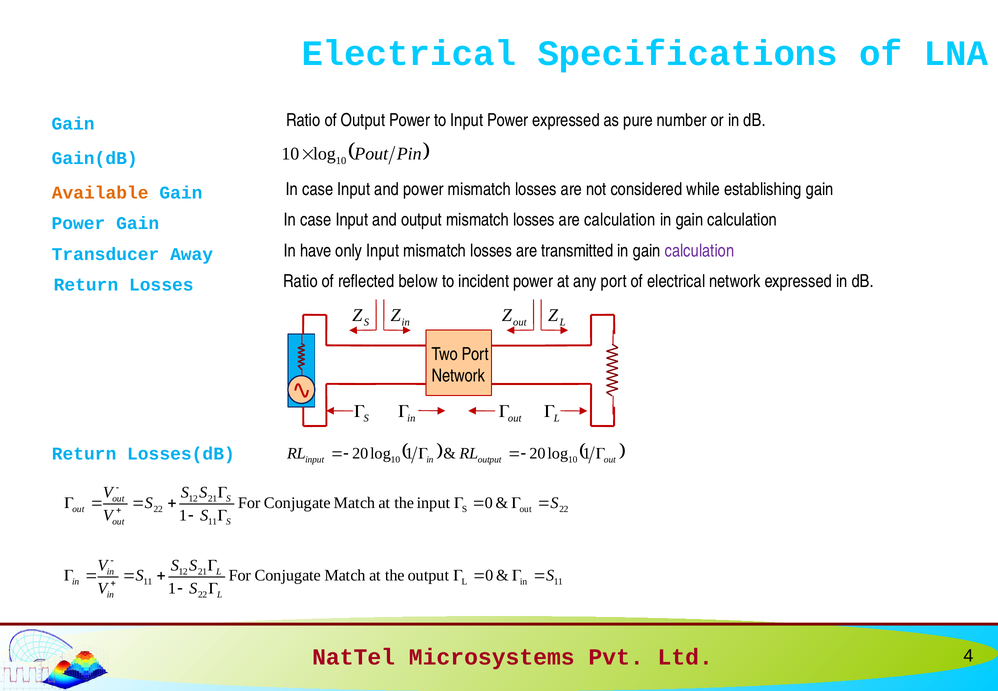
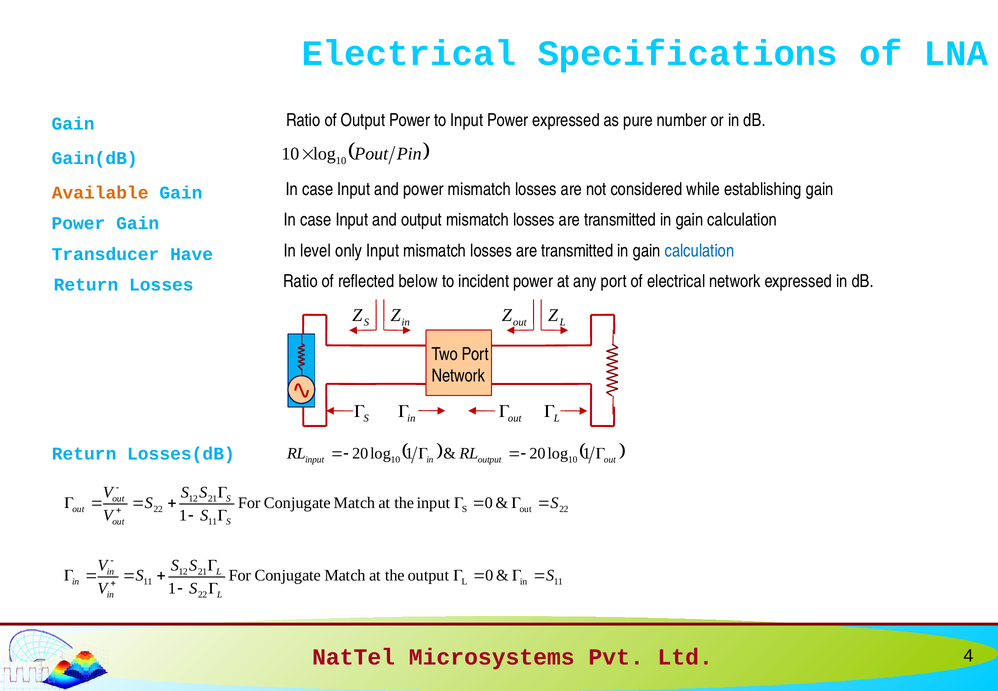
calculation: calculation -> transmitted (620, 220)
have: have -> level (316, 251)
calculation colour: purple -> blue (699, 251)
Away: Away -> Have (192, 254)
